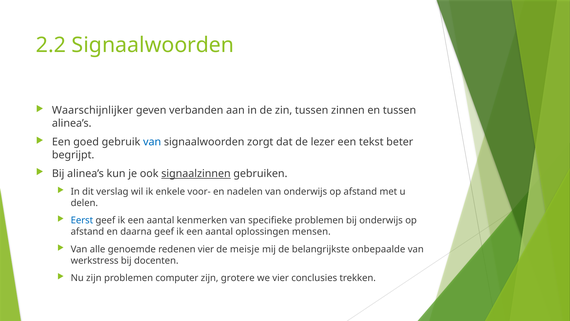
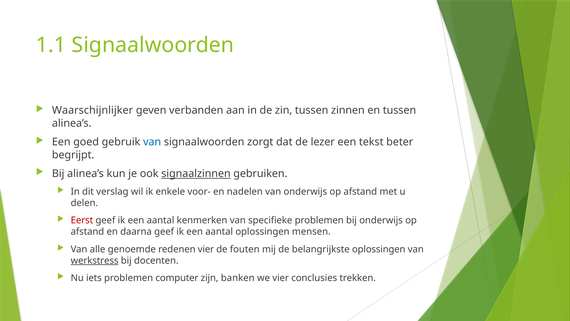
2.2: 2.2 -> 1.1 (51, 45)
Eerst colour: blue -> red (82, 220)
meisje: meisje -> fouten (245, 249)
belangrijkste onbepaalde: onbepaalde -> oplossingen (379, 249)
werkstress underline: none -> present (95, 260)
Nu zijn: zijn -> iets (94, 278)
grotere: grotere -> banken (238, 278)
